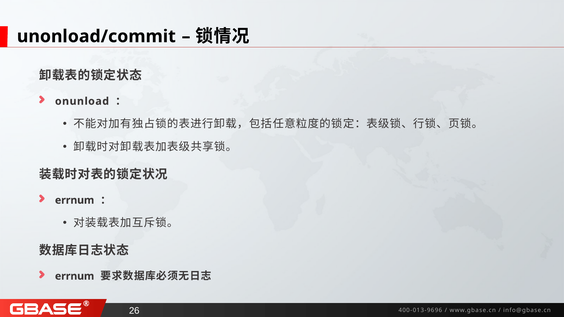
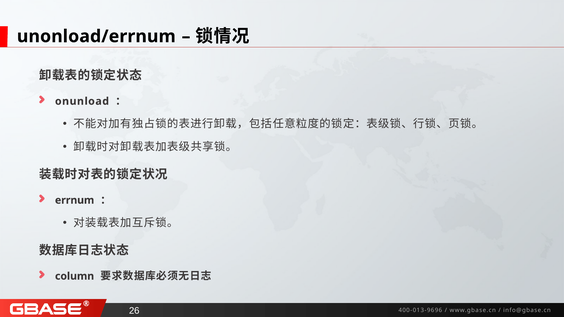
unonload/commit: unonload/commit -> unonload/errnum (96, 36)
errnum: errnum -> column (75, 276)
